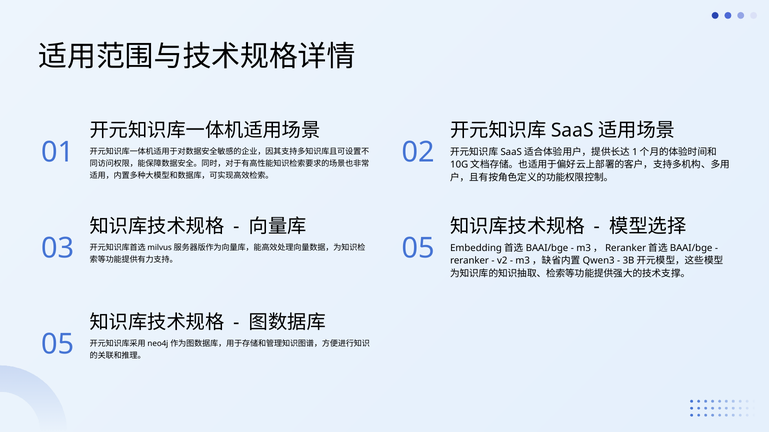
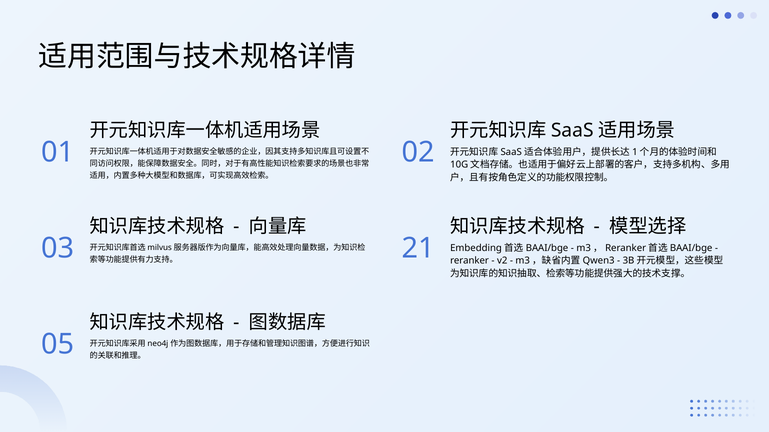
05: 05 -> 21 (418, 249)
